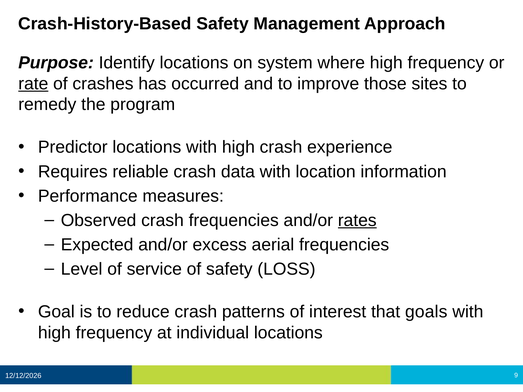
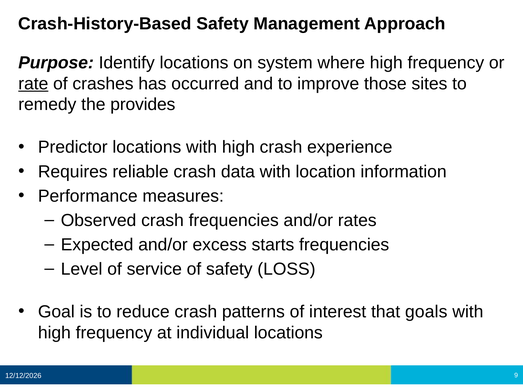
program: program -> provides (143, 105)
rates underline: present -> none (357, 221)
aerial: aerial -> starts (273, 245)
